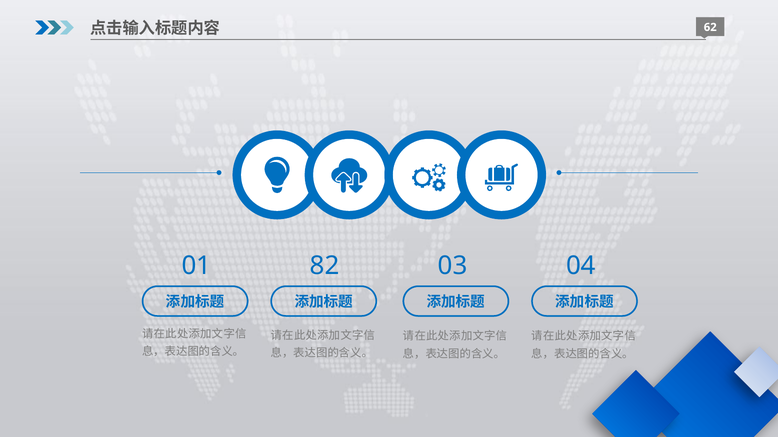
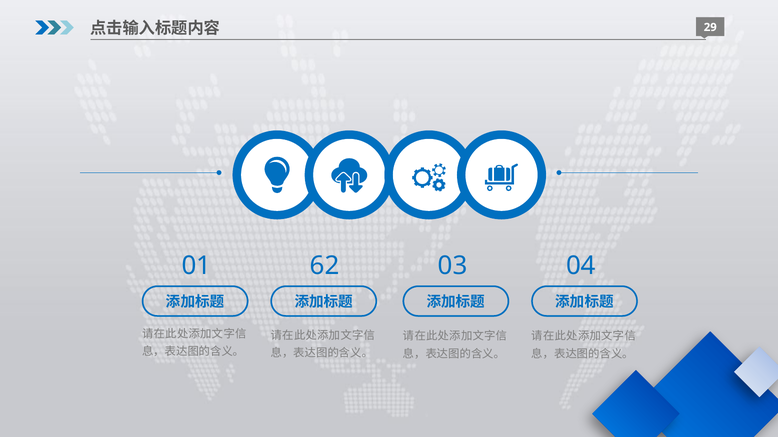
62: 62 -> 29 (710, 27)
82: 82 -> 62 (325, 266)
